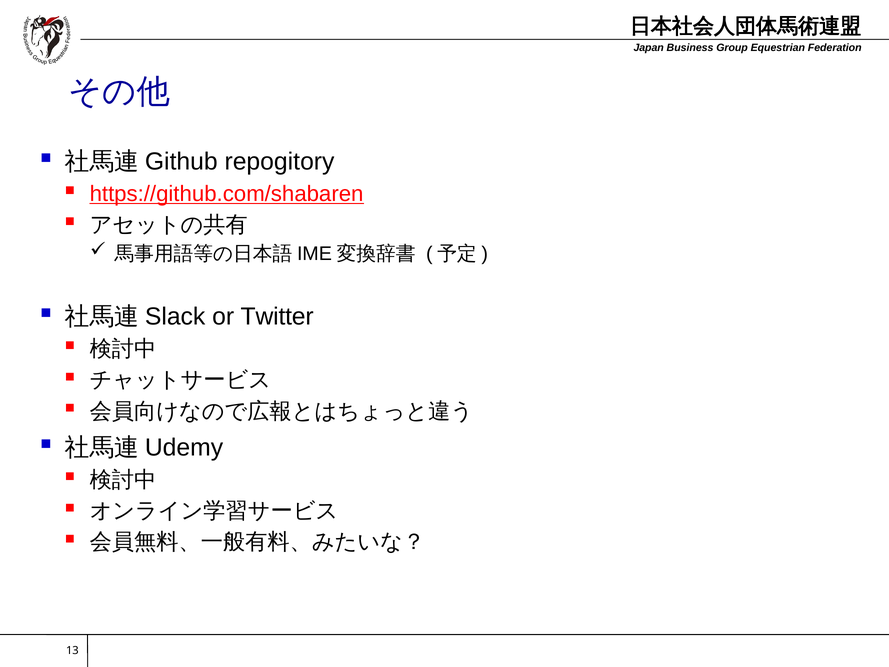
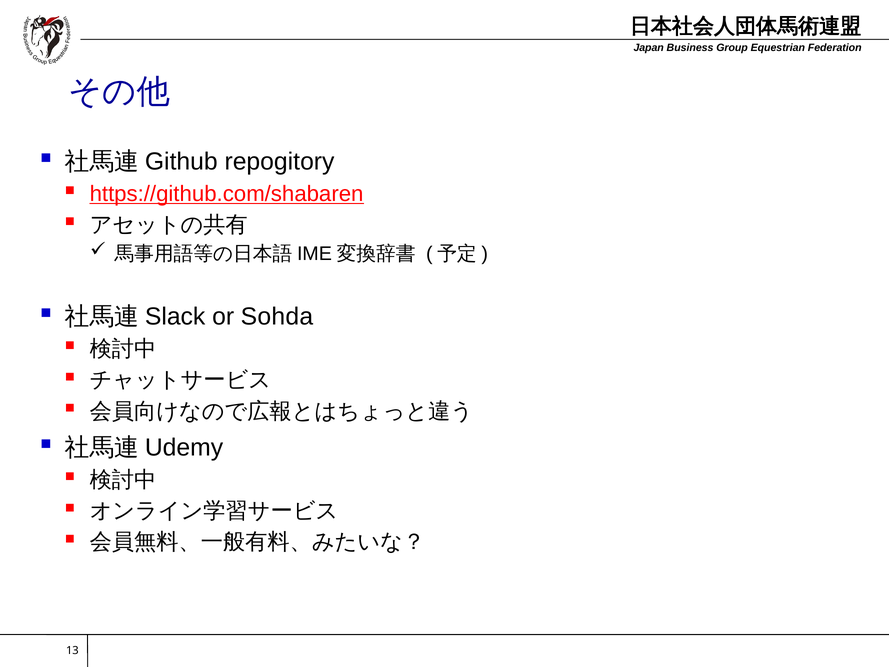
Twitter: Twitter -> Sohda (277, 316)
